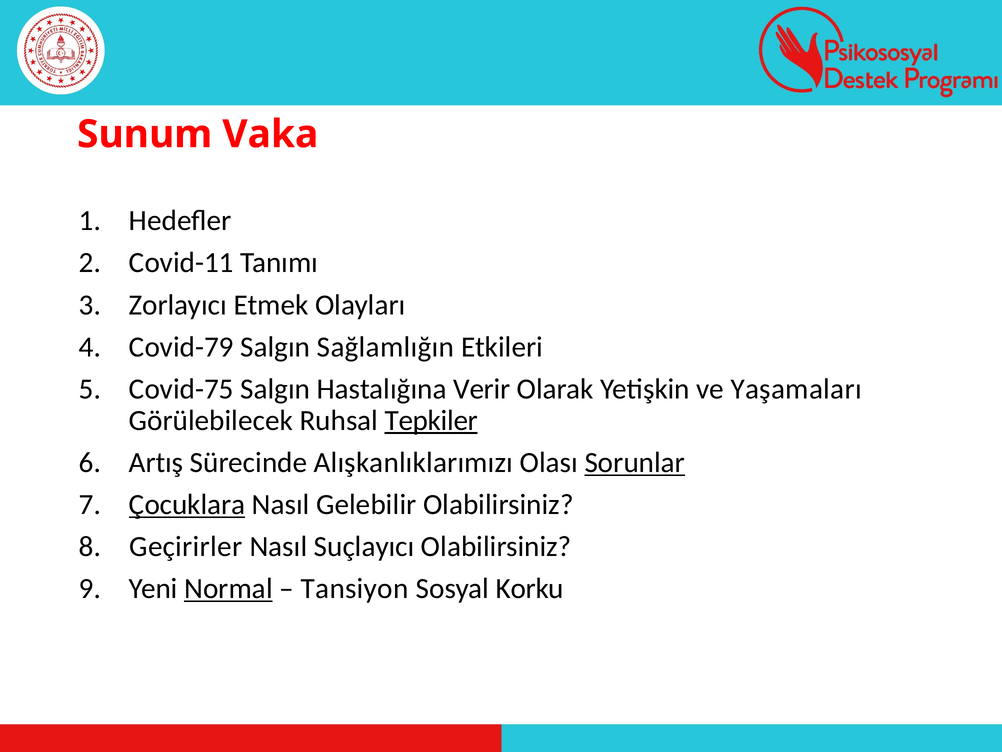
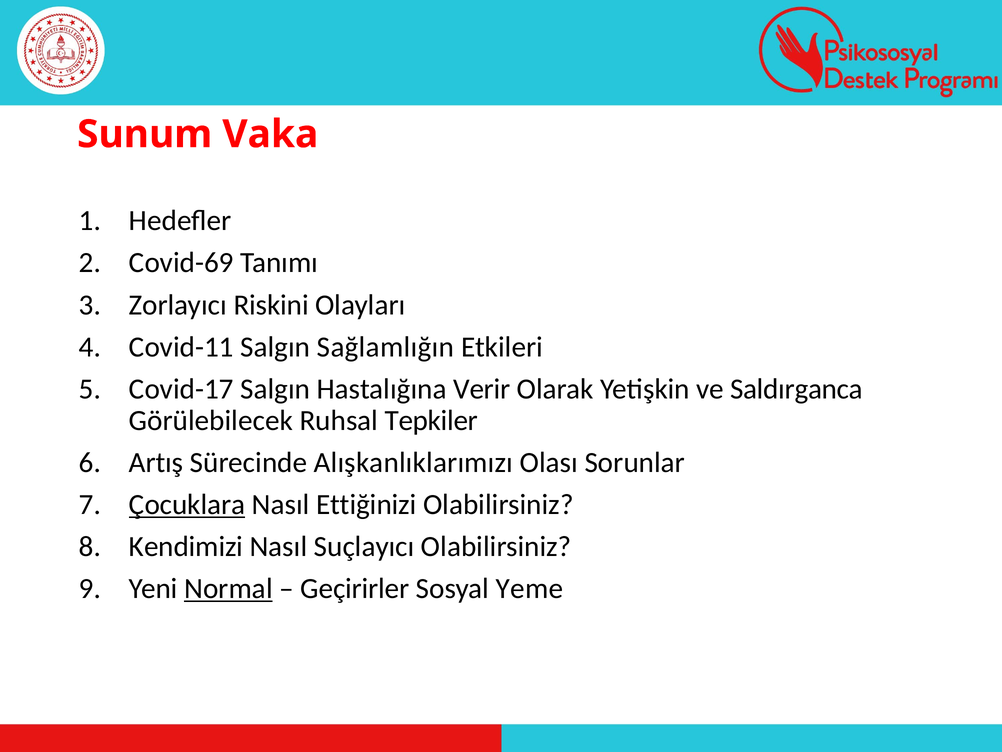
Covid-11: Covid-11 -> Covid-69 (181, 263)
Etmek: Etmek -> Riskini (271, 305)
Covid-79: Covid-79 -> Covid-11 (181, 347)
Covid-75: Covid-75 -> Covid-17 (181, 389)
Yaşamaları: Yaşamaları -> Saldırganca (796, 389)
Tepkiler underline: present -> none (431, 420)
Sorunlar underline: present -> none (635, 462)
Gelebilir: Gelebilir -> Ettiğinizi (366, 504)
Geçirirler: Geçirirler -> Kendimizi (186, 546)
Tansiyon: Tansiyon -> Geçirirler (355, 588)
Korku: Korku -> Yeme (529, 588)
